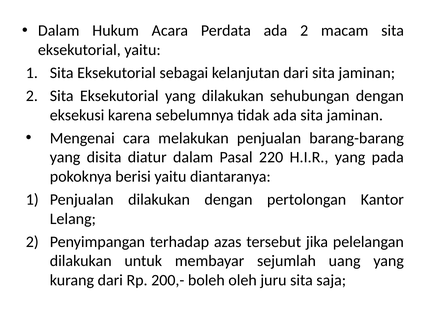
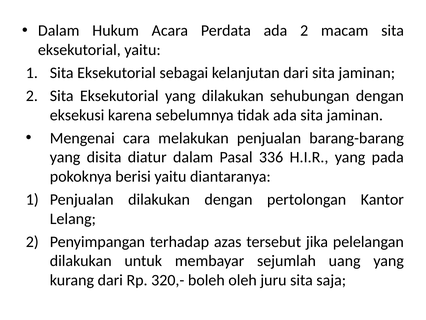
220: 220 -> 336 (271, 157)
200,-: 200,- -> 320,- (168, 280)
